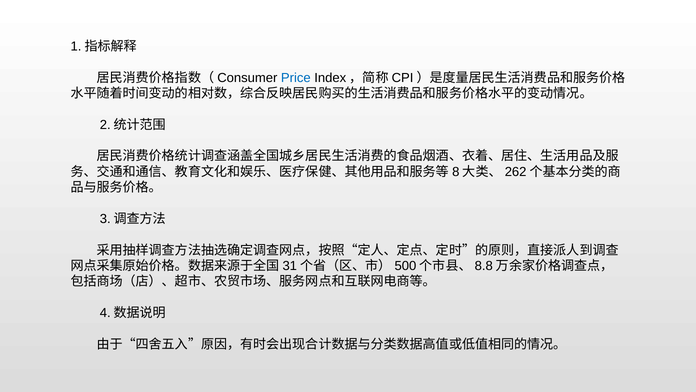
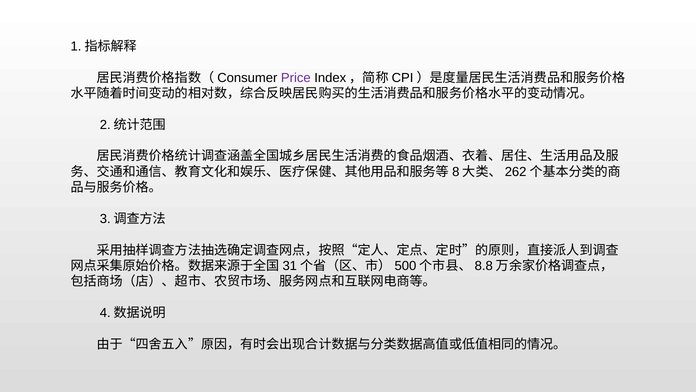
Price colour: blue -> purple (296, 78)
